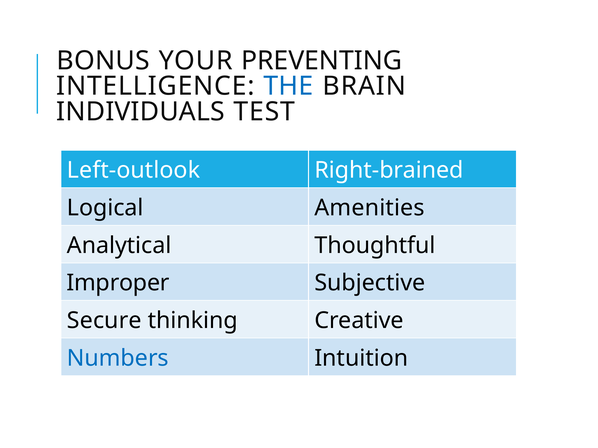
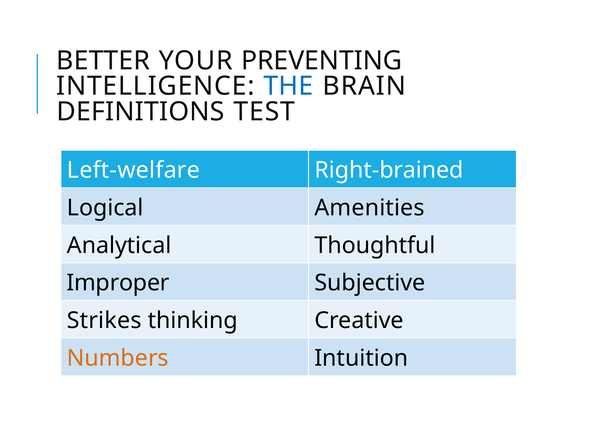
BONUS: BONUS -> BETTER (103, 61)
INDIVIDUALS: INDIVIDUALS -> DEFINITIONS (140, 112)
Left-outlook: Left-outlook -> Left-welfare (133, 170)
Secure: Secure -> Strikes (104, 321)
Numbers colour: blue -> orange (118, 358)
